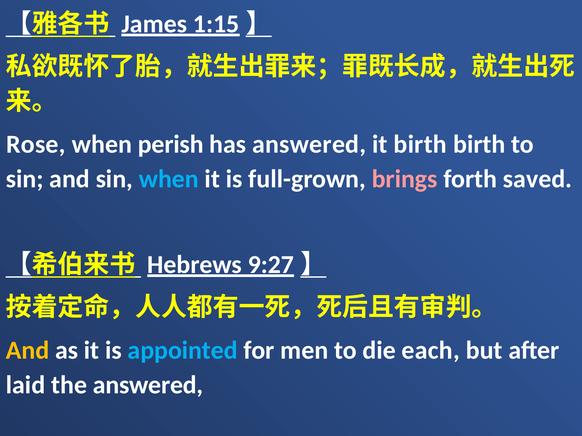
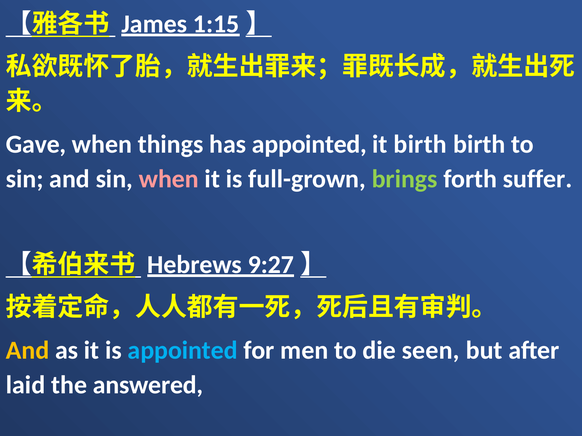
Rose: Rose -> Gave (36, 144)
perish: perish -> things (171, 144)
has answered: answered -> appointed (309, 144)
when colour: light blue -> pink (169, 179)
brings colour: pink -> light green (405, 179)
saved: saved -> suffer (538, 179)
each: each -> seen (431, 351)
